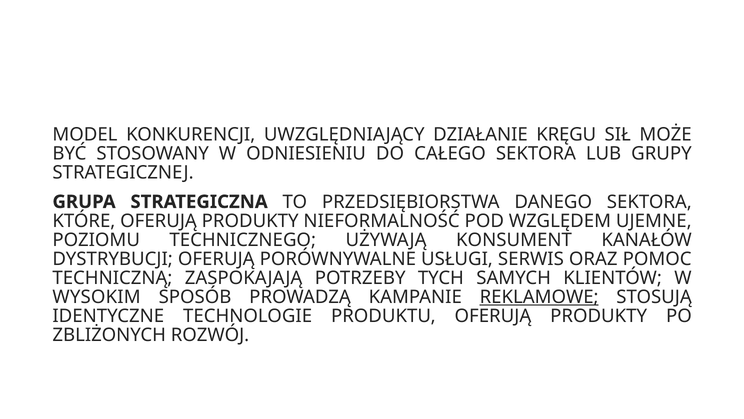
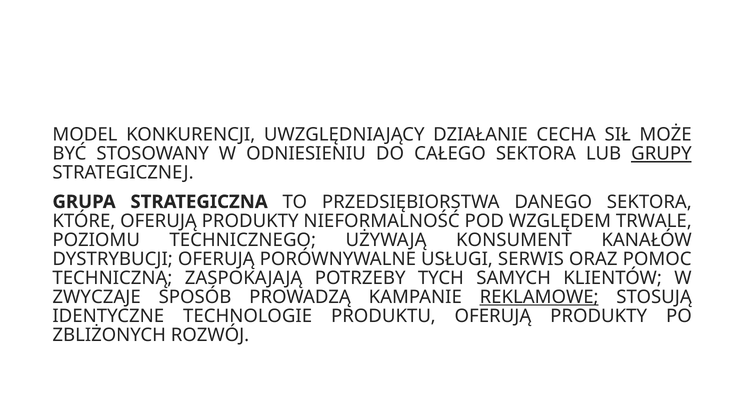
KRĘGU: KRĘGU -> CECHA (566, 135)
GRUPY underline: none -> present (661, 154)
UJEMNE: UJEMNE -> TRWALE (654, 221)
WYSOKIM: WYSOKIM -> ZWYCZAJE (97, 297)
